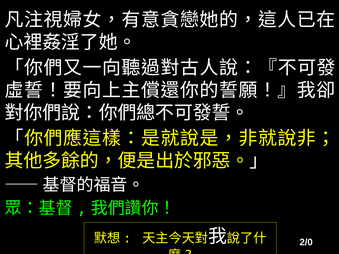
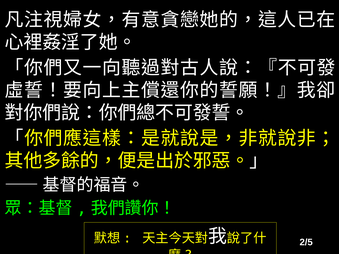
2/0: 2/0 -> 2/5 (306, 242)
